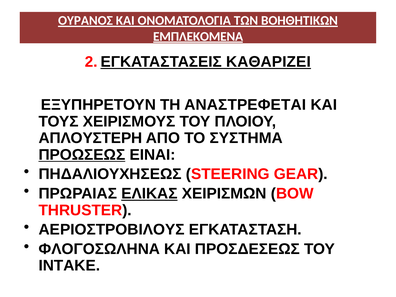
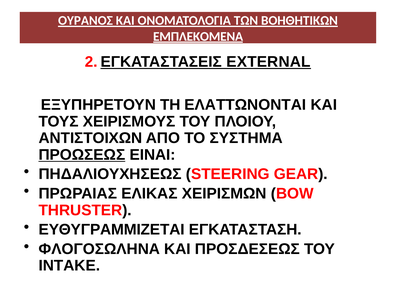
ΚΑΘΑΡΙΖΕΙ: ΚΑΘΑΡΙΖΕΙ -> EXTERNAL (268, 62)
ΑΝΑΣΤΡΕΦΕΤΑΙ: ΑΝΑΣΤΡΕΦΕΤΑΙ -> ΕΛΑΤΤΩΝΟΝΤΑΙ (245, 105)
ΑΠΛΟΥΣΤΕΡΗ: ΑΠΛΟΥΣΤΕΡΗ -> ΑΝΤΙΣΤΟΙΧΩΝ (90, 138)
ΕΛΙΚΑΣ underline: present -> none (149, 194)
ΑΕΡΙΟΣΤΡΟΒΙΛΟΥΣ: ΑΕΡΙΟΣΤΡΟΒΙΛΟΥΣ -> ΕΥΘΥΓΡΑΜΜΙΖΕΤΑΙ (112, 230)
